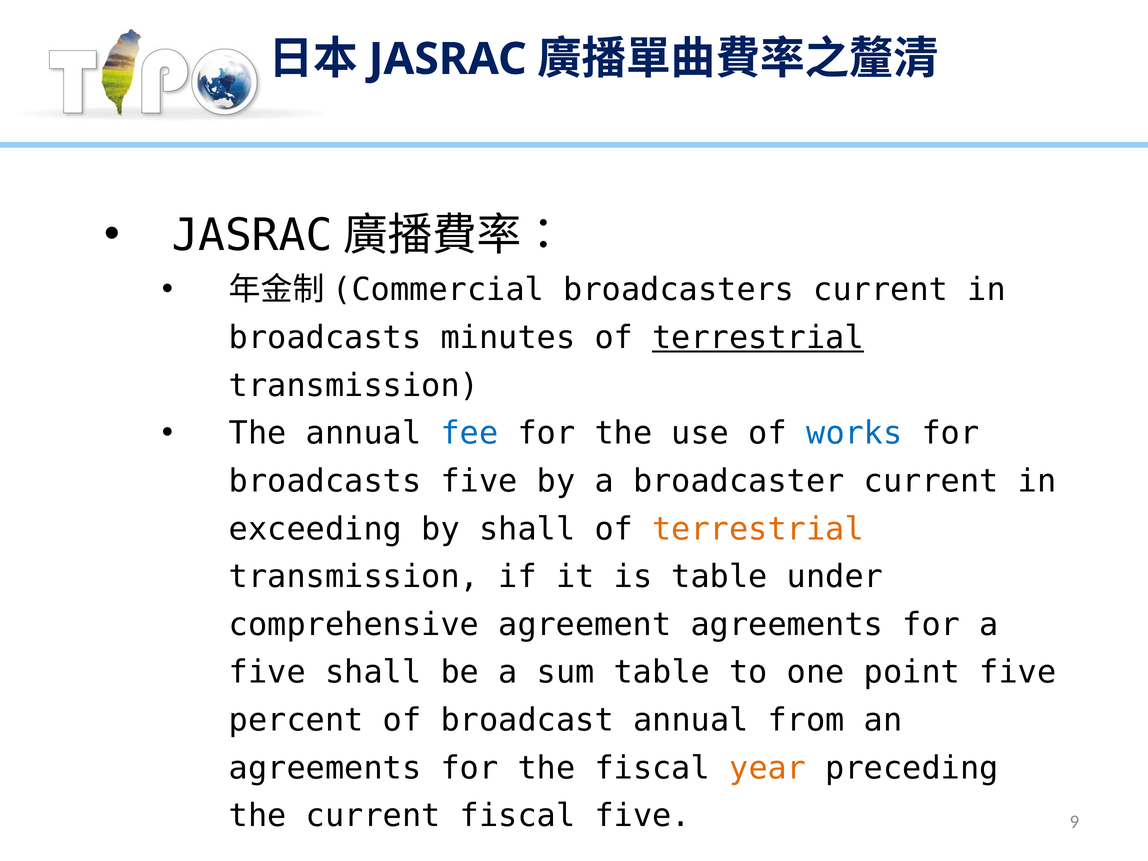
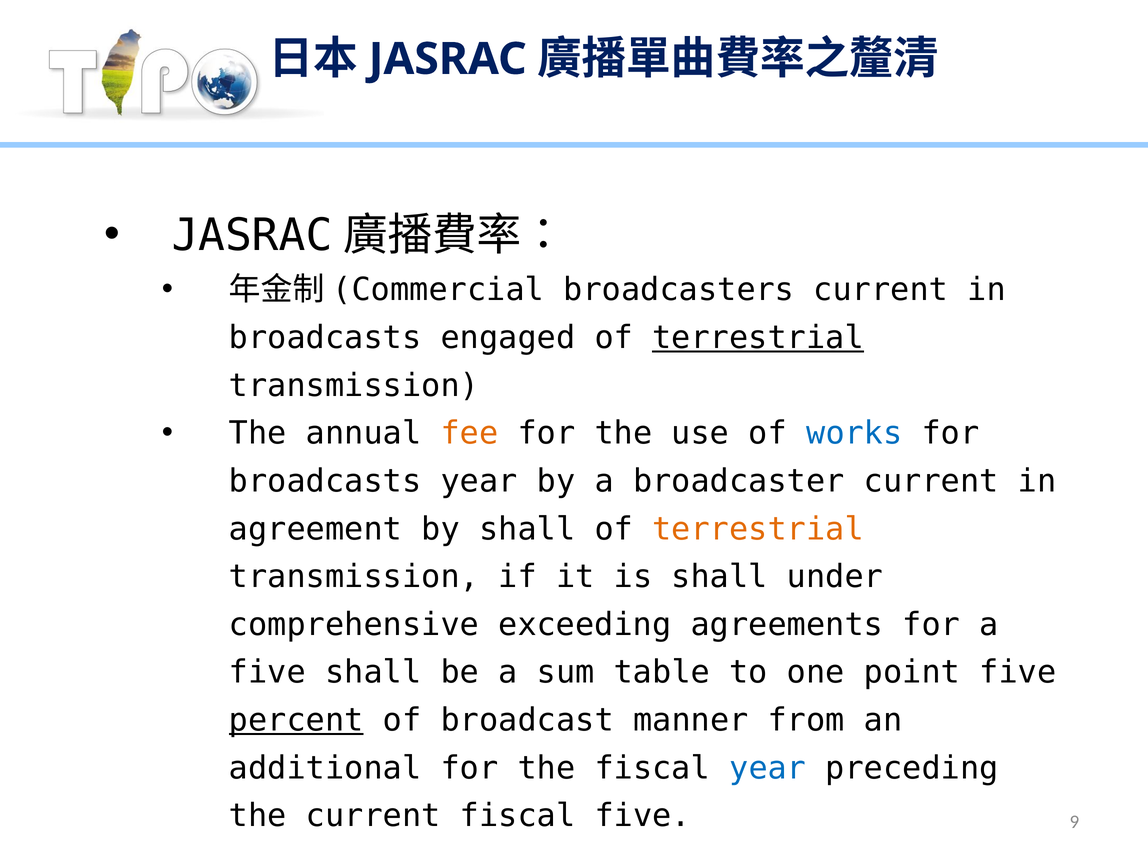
minutes: minutes -> engaged (508, 338)
fee colour: blue -> orange (469, 433)
broadcasts five: five -> year (479, 481)
exceeding: exceeding -> agreement (316, 529)
is table: table -> shall (720, 577)
agreement: agreement -> exceeding (585, 625)
percent underline: none -> present (296, 720)
broadcast annual: annual -> manner (691, 720)
agreements: agreements -> additional (325, 768)
year colour: orange -> blue (768, 768)
